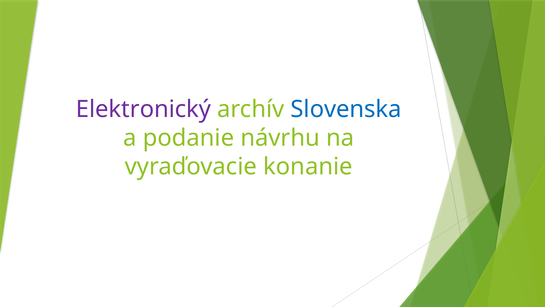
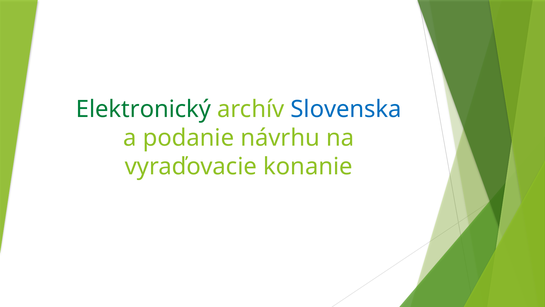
Elektronický colour: purple -> green (144, 109)
